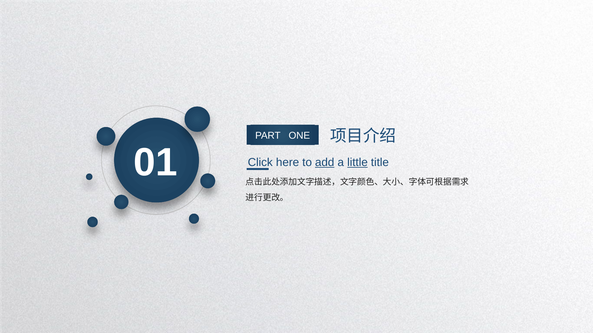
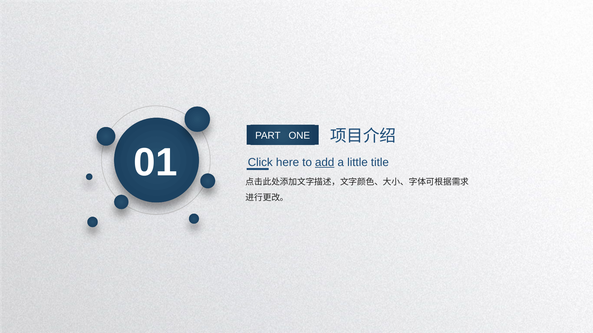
little underline: present -> none (357, 163)
